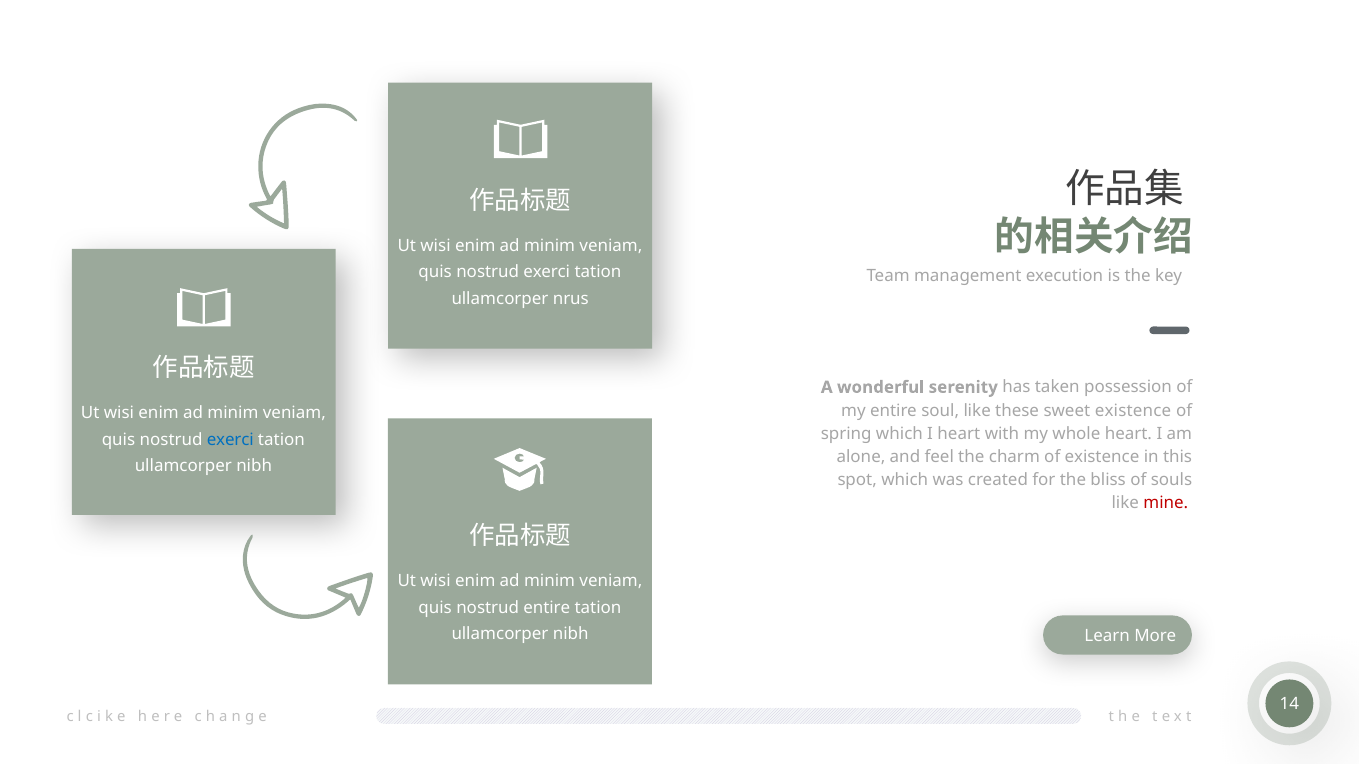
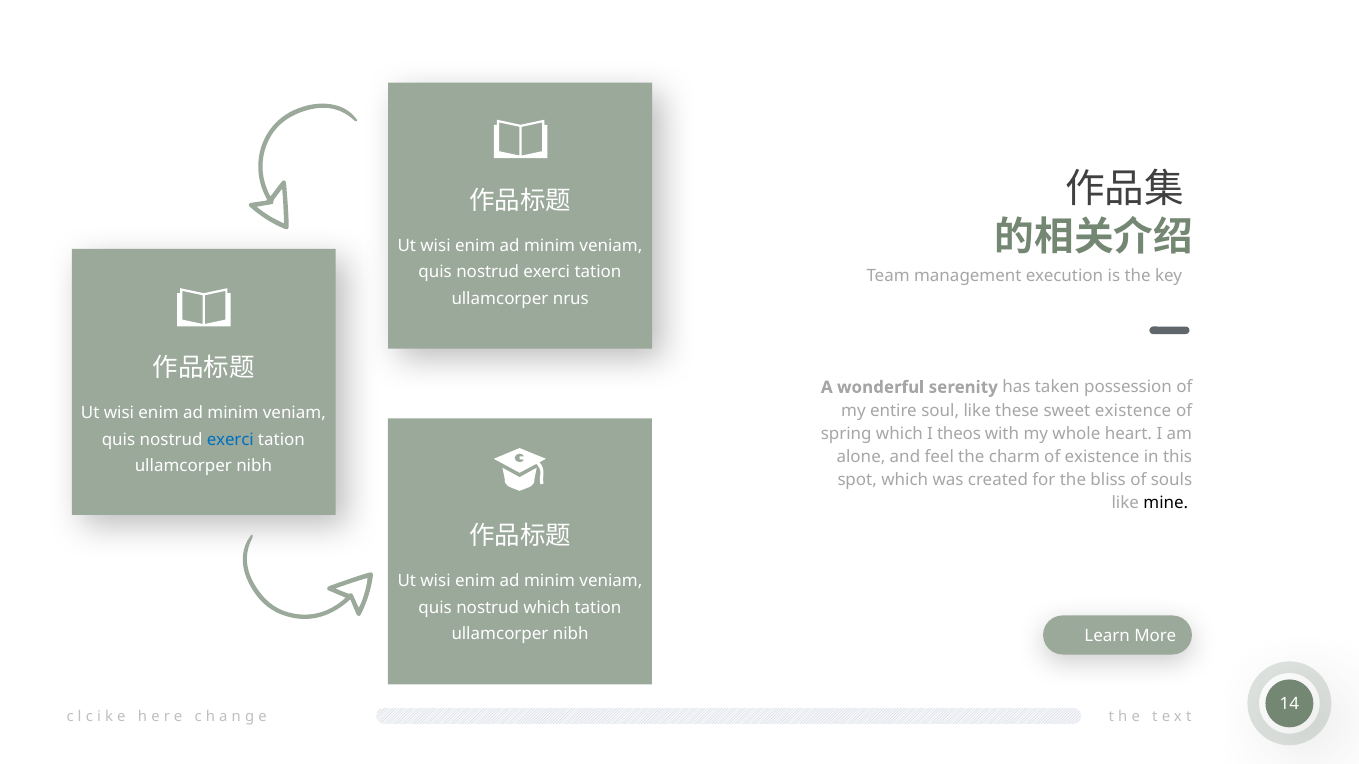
I heart: heart -> theos (959, 434)
mine colour: red -> black (1166, 504)
nostrud entire: entire -> which (547, 608)
